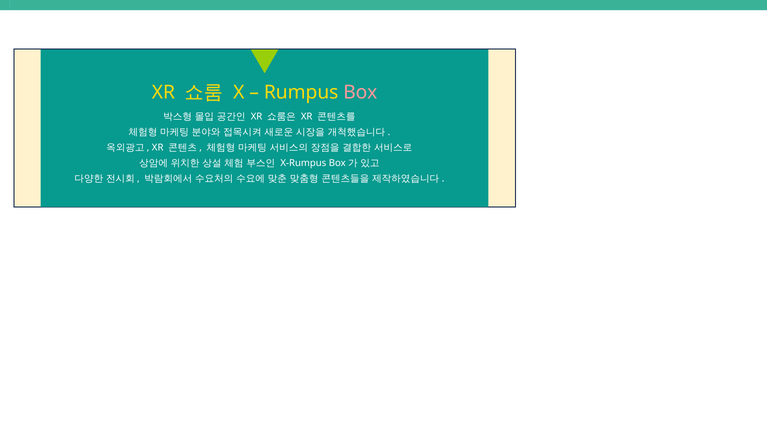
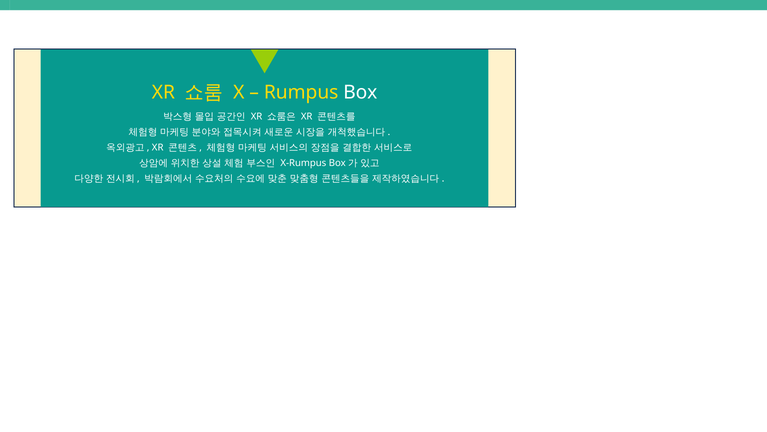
Box colour: pink -> white (360, 92)
